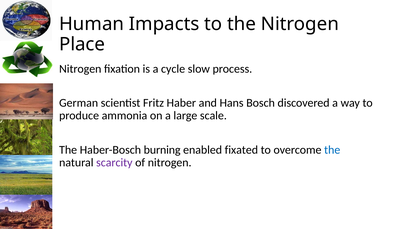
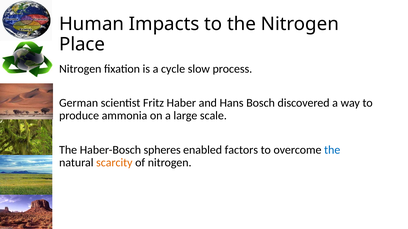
burning: burning -> spheres (162, 150)
fixated: fixated -> factors (241, 150)
scarcity colour: purple -> orange (114, 163)
